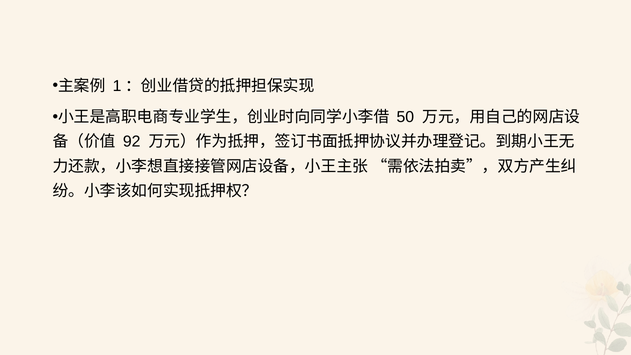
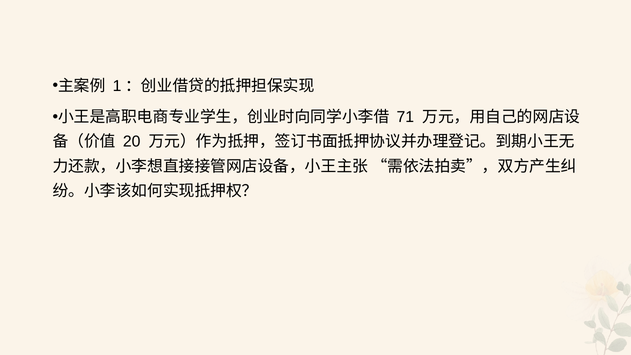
50: 50 -> 71 (405, 117)
92: 92 -> 20 (132, 142)
